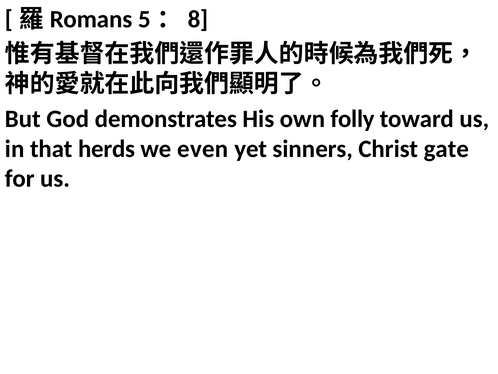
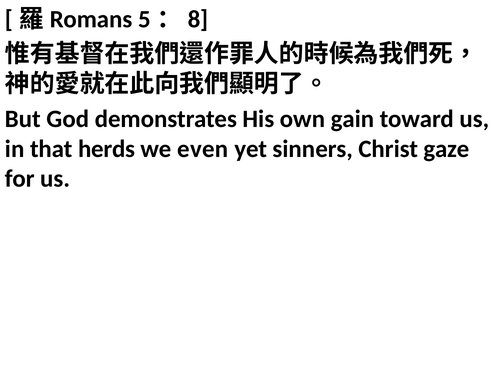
folly: folly -> gain (352, 119)
gate: gate -> gaze (446, 149)
